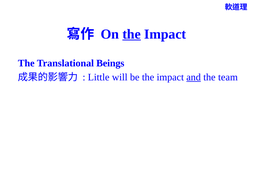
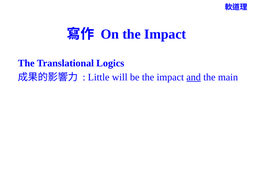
the underline: present -> none (132, 34)
Beings: Beings -> Logics (110, 63)
team: team -> main (228, 77)
